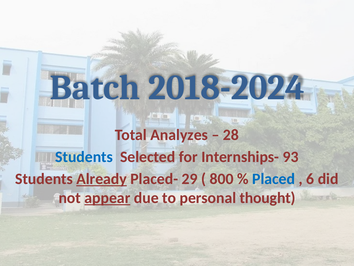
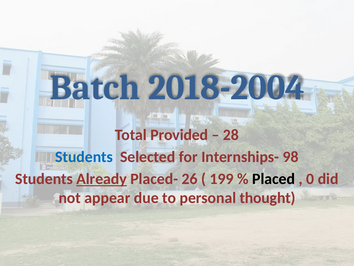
2018-2024: 2018-2024 -> 2018-2004 (226, 88)
Analyzes: Analyzes -> Provided (179, 135)
93: 93 -> 98 (291, 157)
29: 29 -> 26 (190, 179)
800: 800 -> 199 (222, 179)
Placed colour: blue -> black (274, 179)
6: 6 -> 0 (310, 179)
appear underline: present -> none (107, 198)
